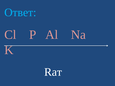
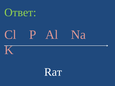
Ответ colour: light blue -> light green (20, 12)
